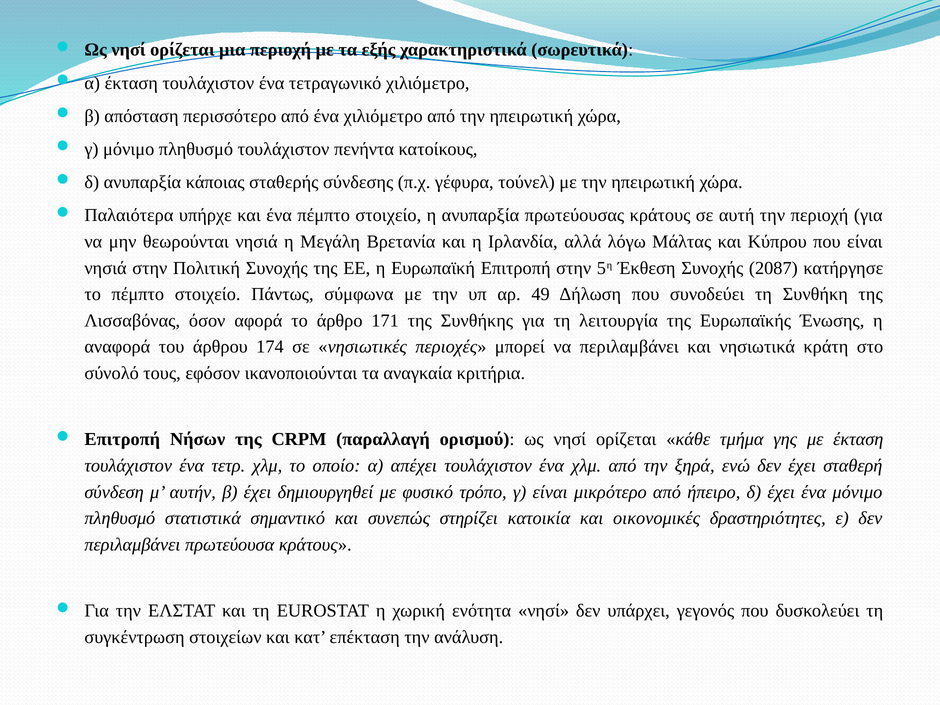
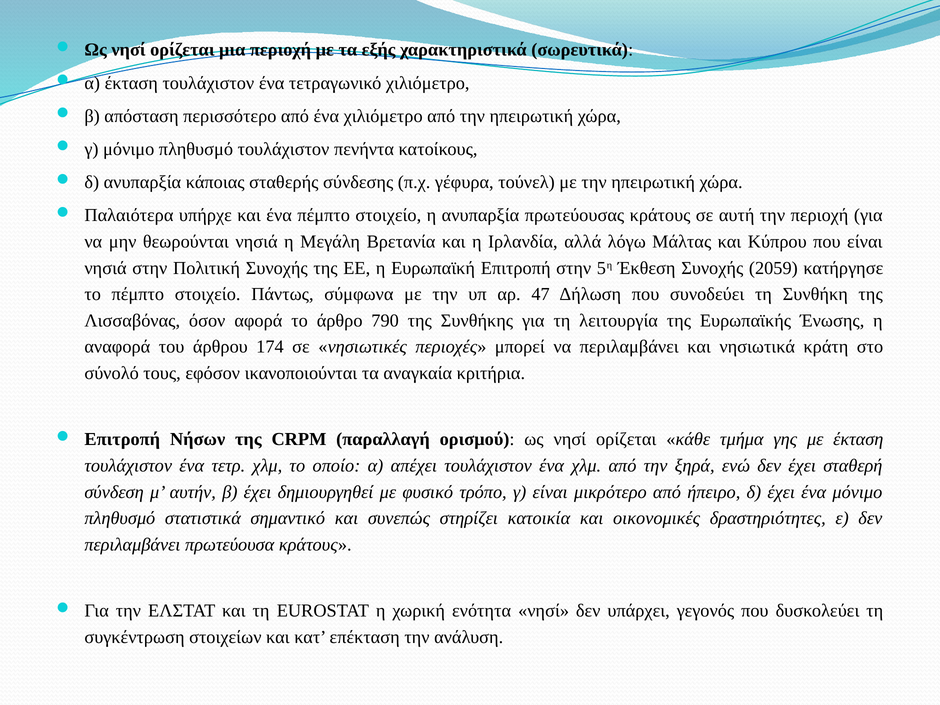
2087: 2087 -> 2059 (773, 268)
49: 49 -> 47 (541, 294)
171: 171 -> 790 (385, 321)
